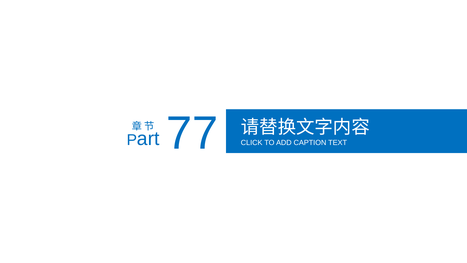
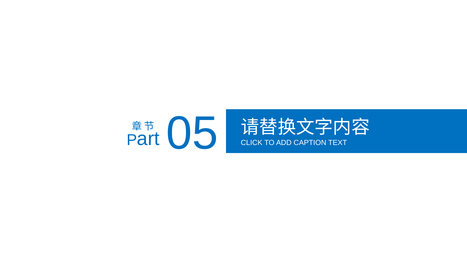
77: 77 -> 05 (192, 133)
